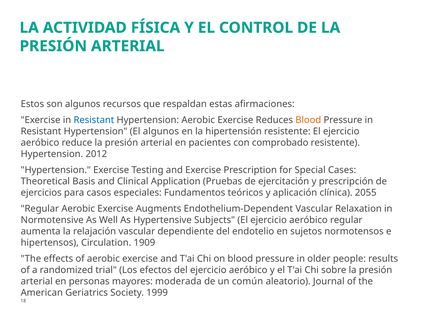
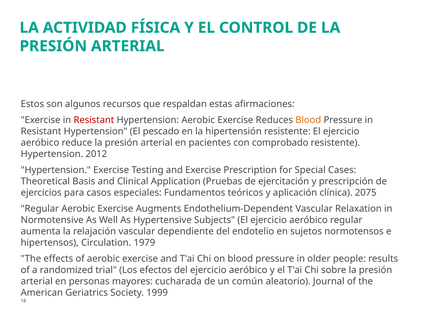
Resistant colour: blue -> red (94, 120)
El algunos: algunos -> pescado (161, 132)
2055: 2055 -> 2075 (366, 193)
1909: 1909 -> 1979 (144, 243)
moderada: moderada -> cucharada (178, 282)
